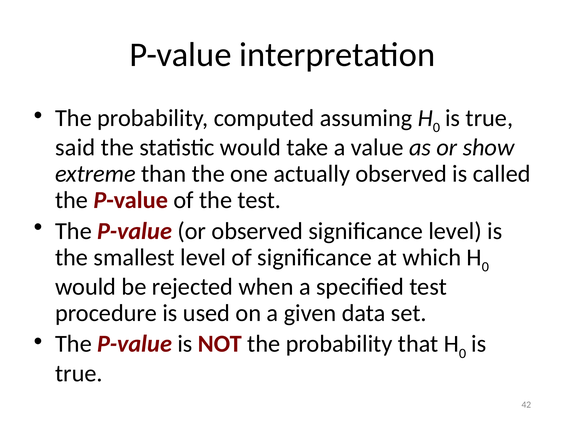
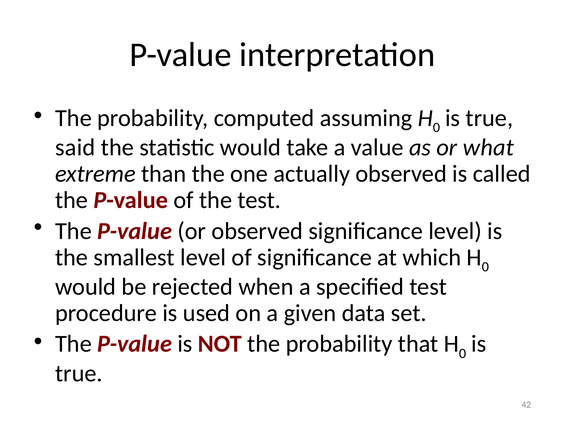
show: show -> what (488, 147)
